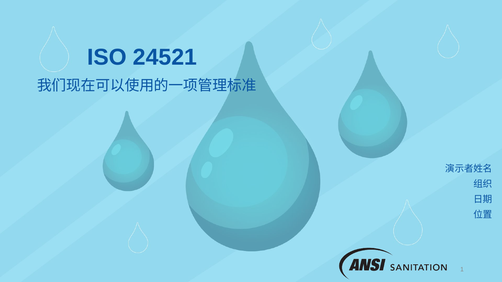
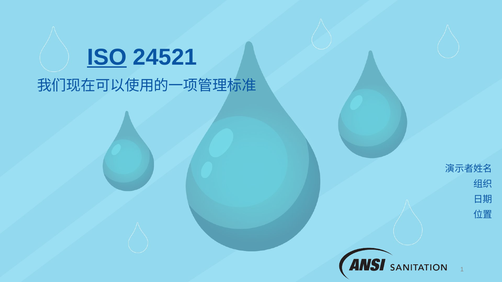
ISO underline: none -> present (107, 57)
